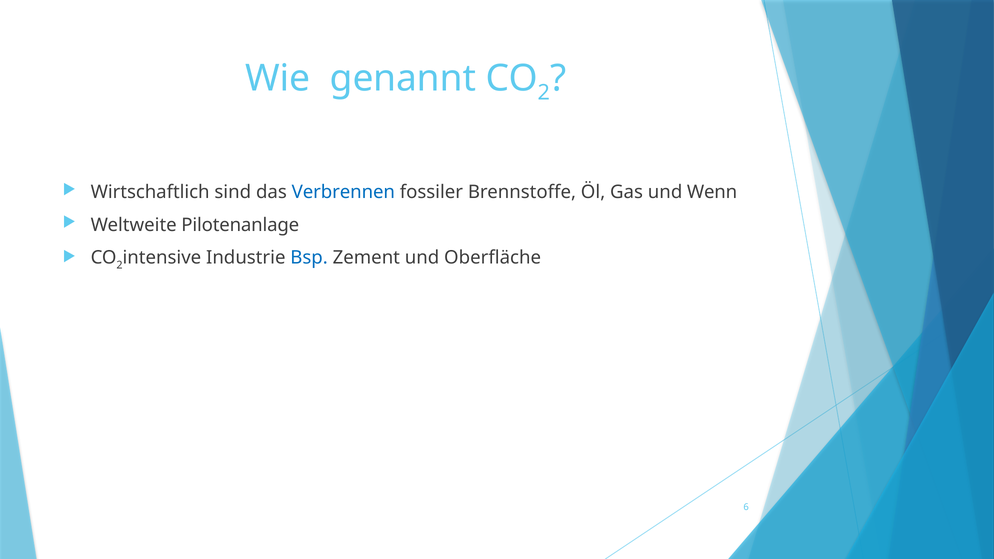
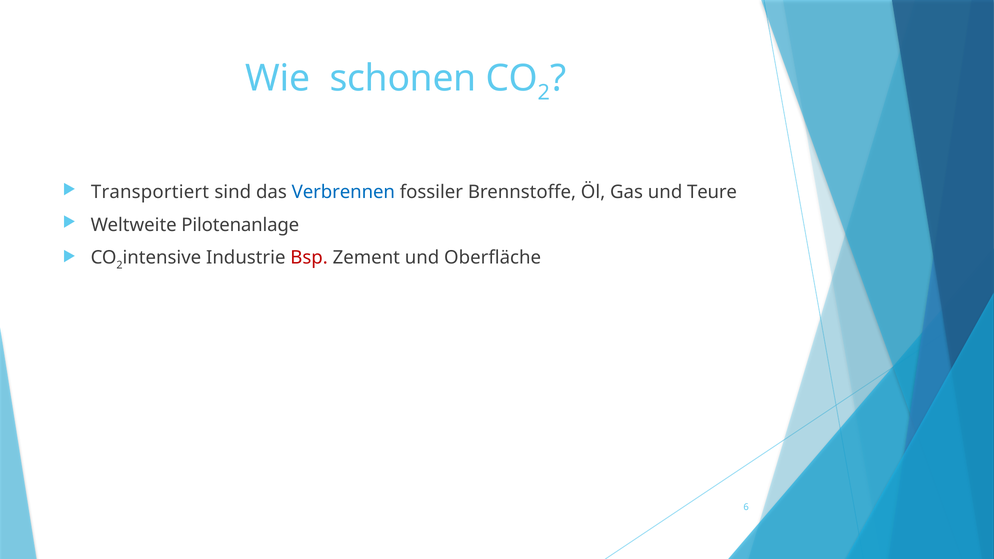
genannt: genannt -> schonen (403, 78)
Wirtschaftlich: Wirtschaftlich -> Transportiert (150, 192)
Wenn: Wenn -> Teure (712, 192)
Bsp colour: blue -> red (309, 258)
